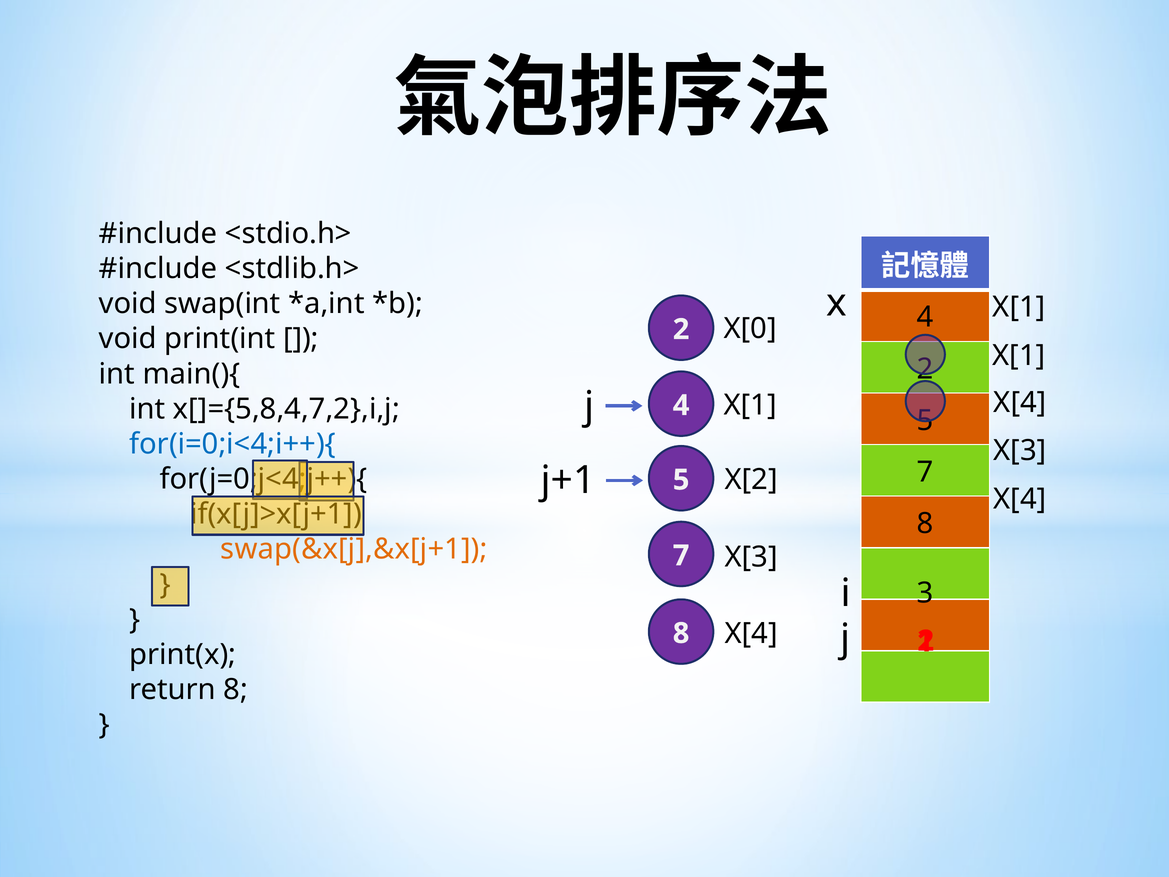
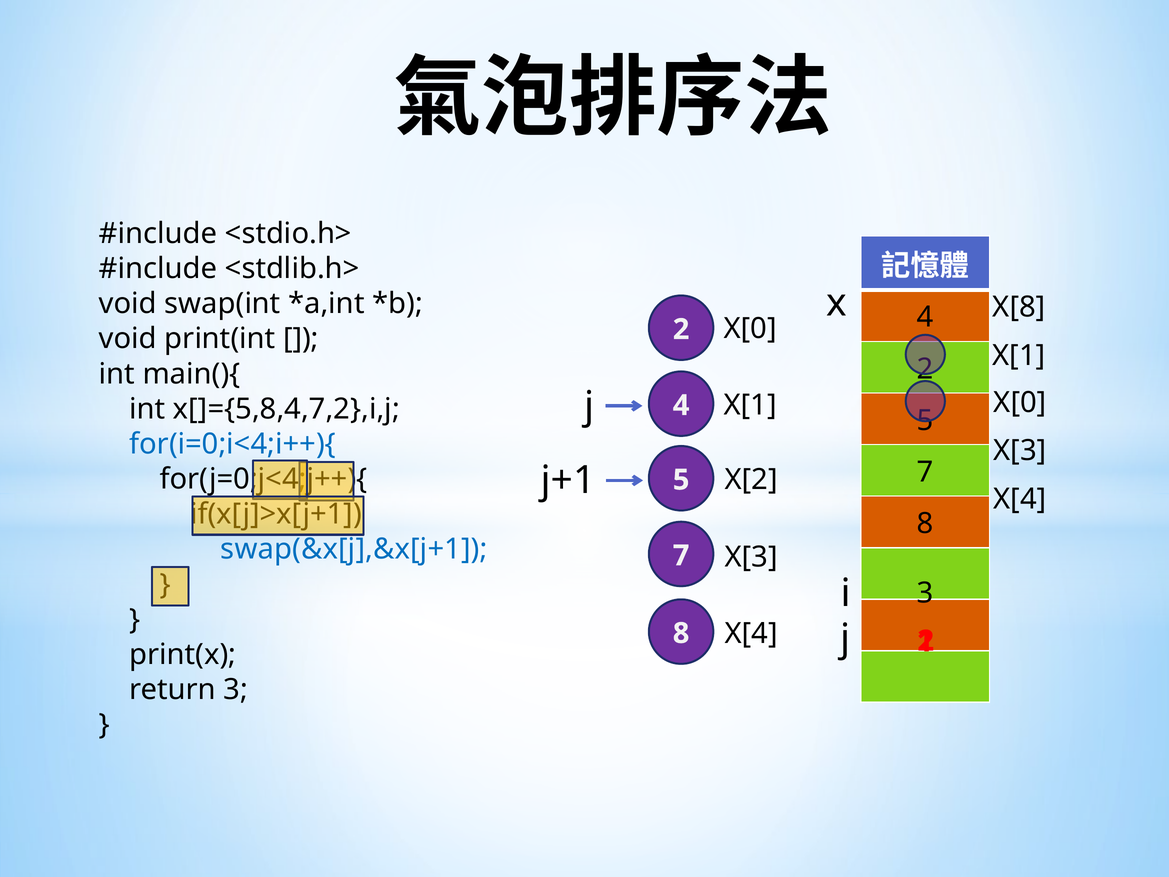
X[1: X[1 -> X[8 (1019, 307)
X[4: X[4 -> X[0 (1020, 403)
swap(&x[j],&x[j+1 colour: orange -> blue (354, 549)
return 8: 8 -> 3 (236, 689)
